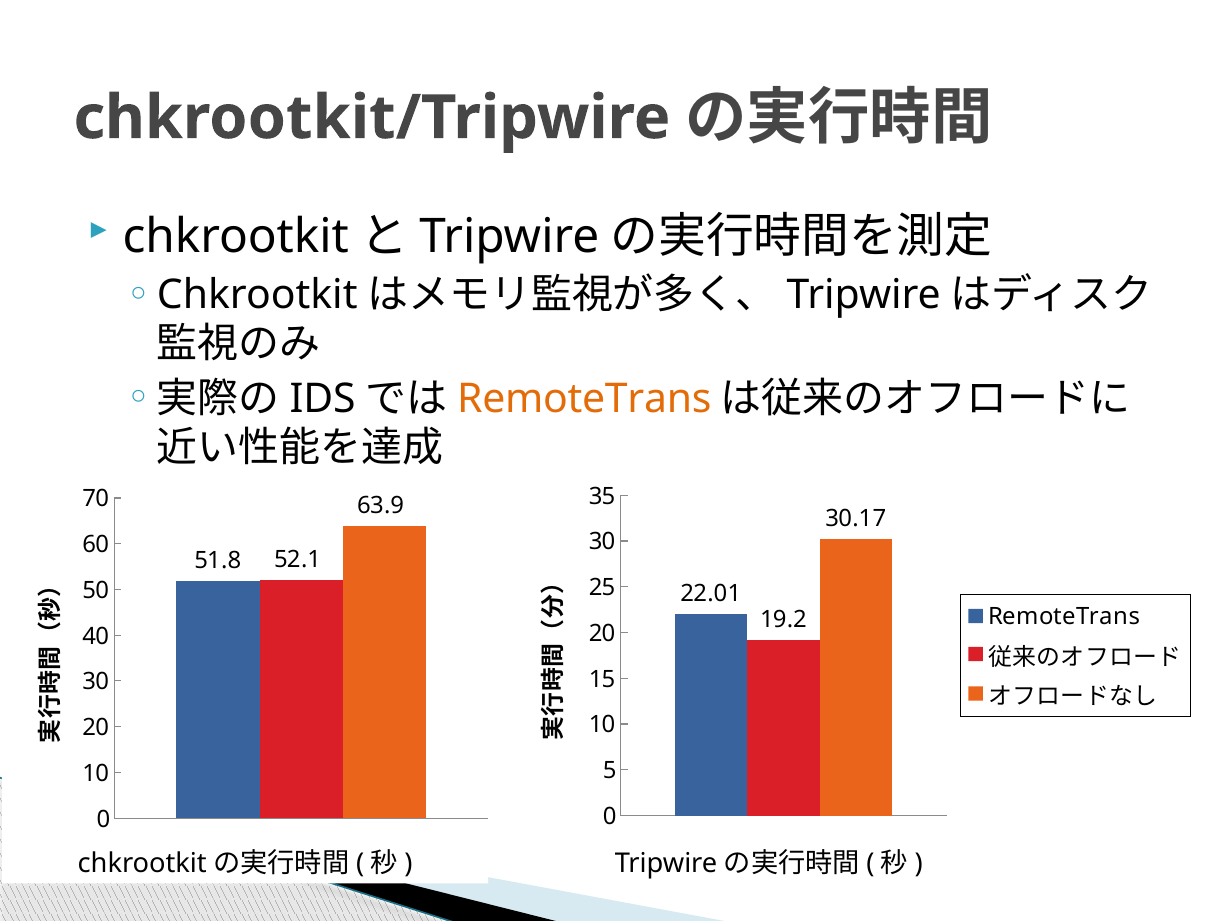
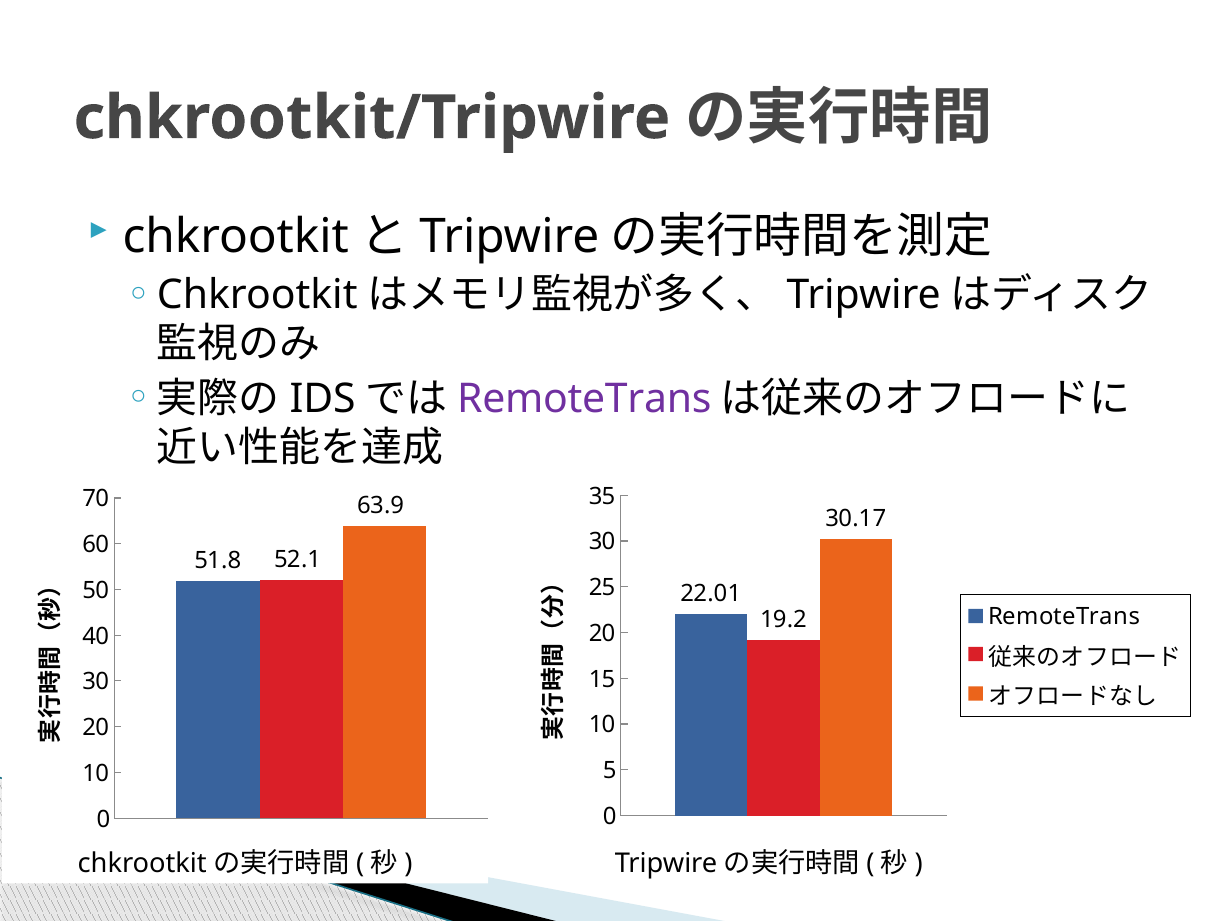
RemoteTrans colour: orange -> purple (584, 399)
